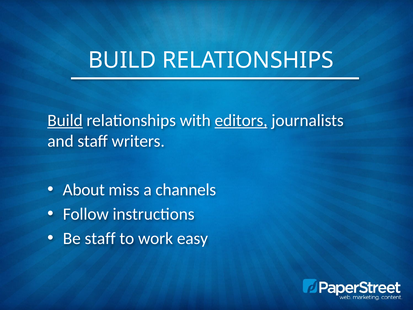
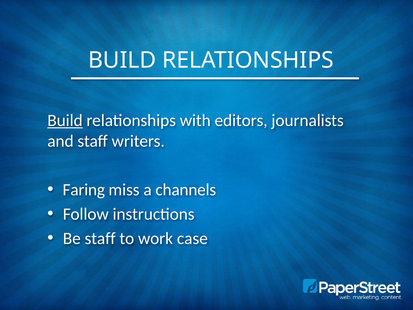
editors underline: present -> none (241, 120)
About: About -> Faring (84, 190)
easy: easy -> case (192, 238)
